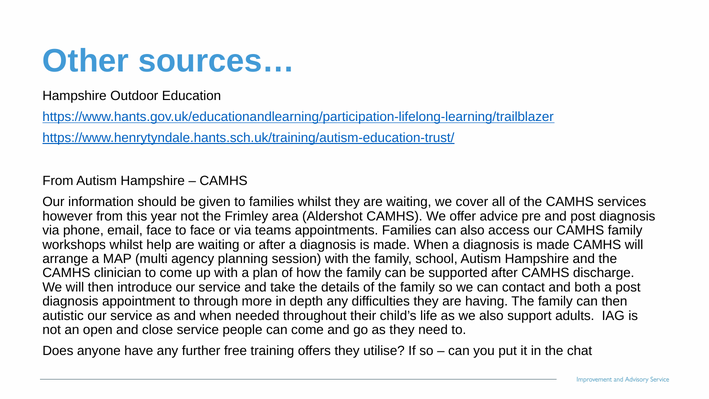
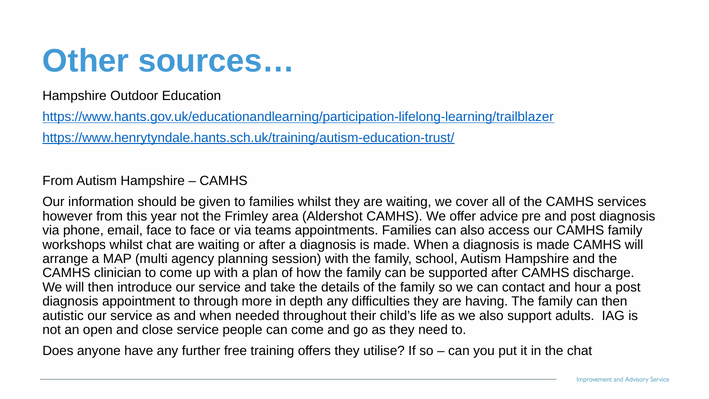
whilst help: help -> chat (159, 245)
both: both -> hour (588, 287)
